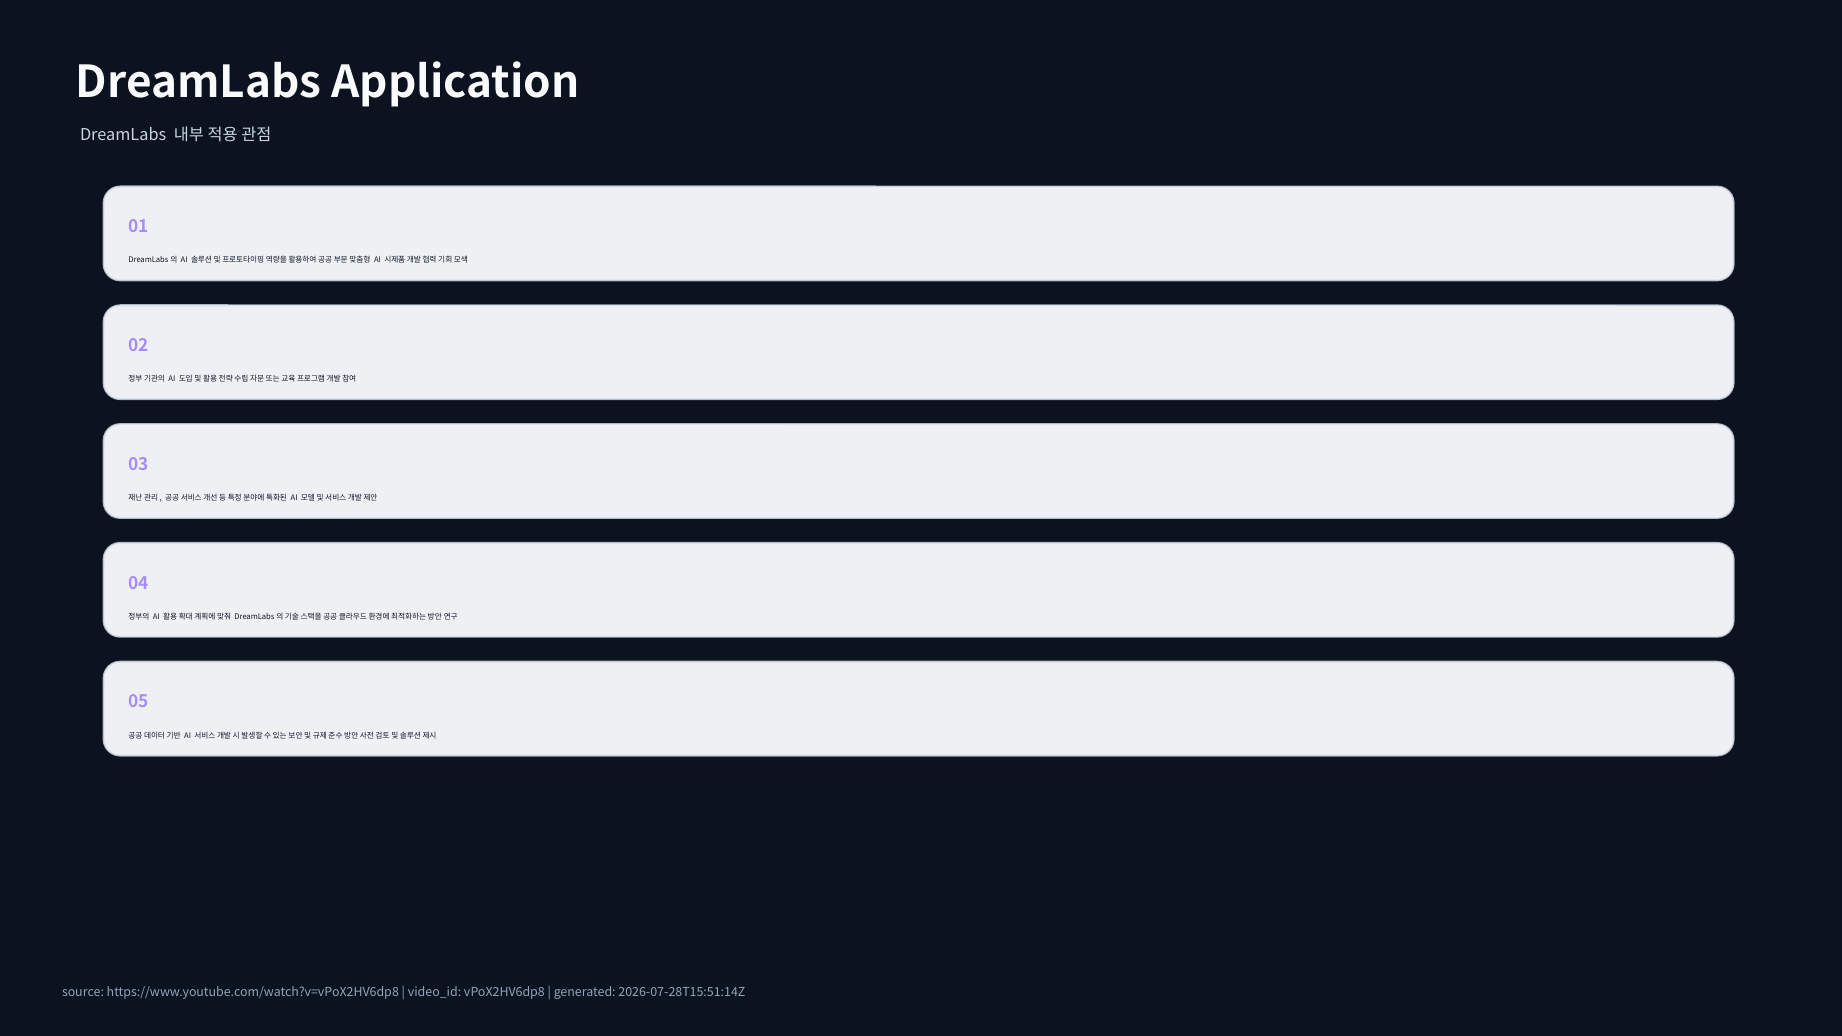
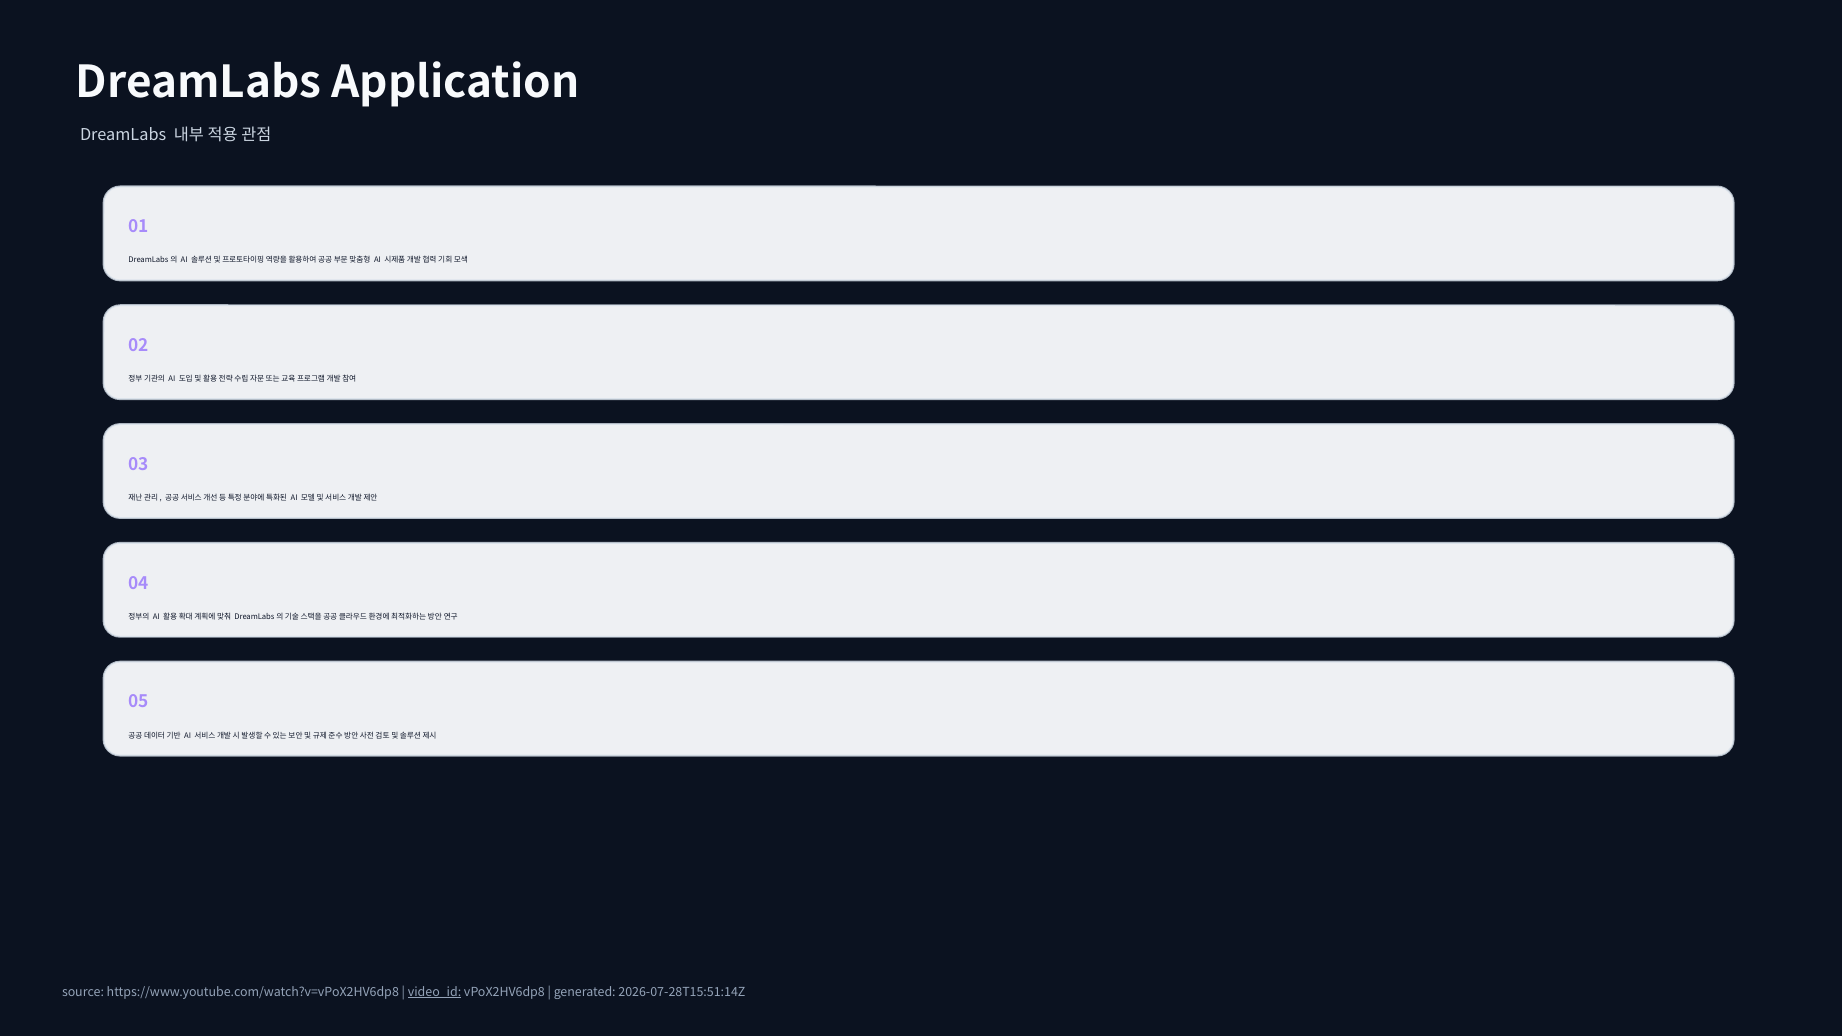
video_id underline: none -> present (435, 992)
